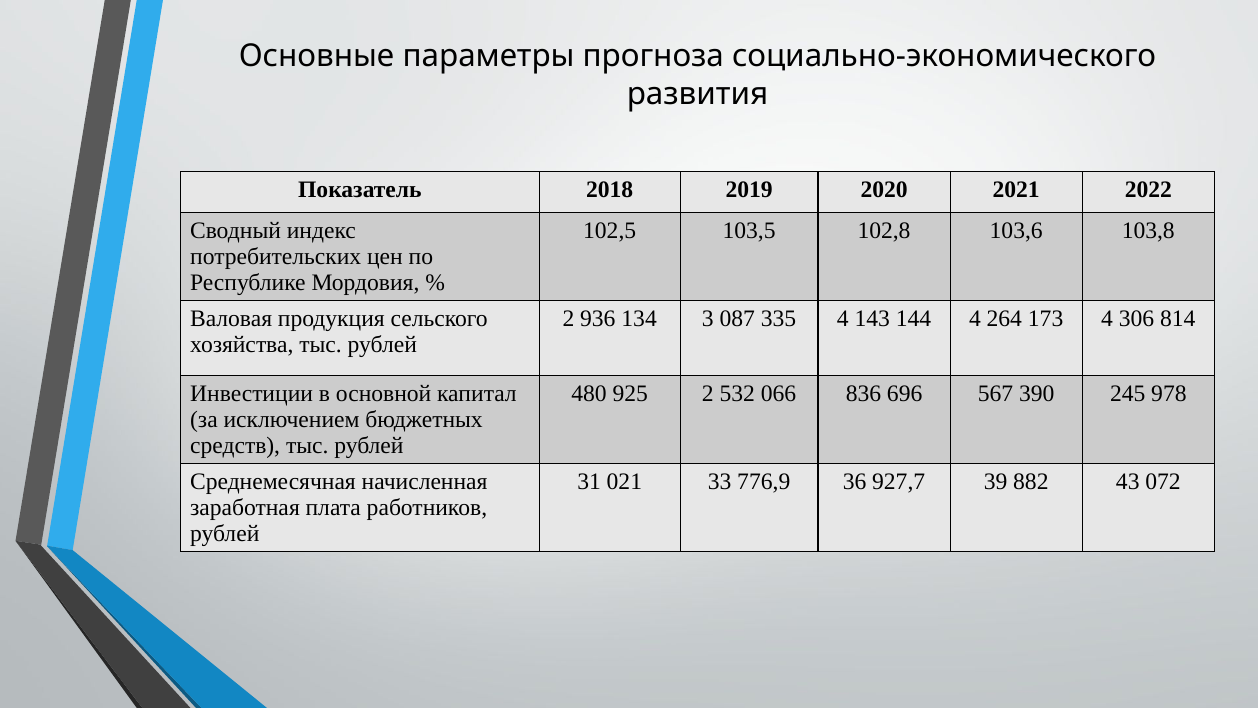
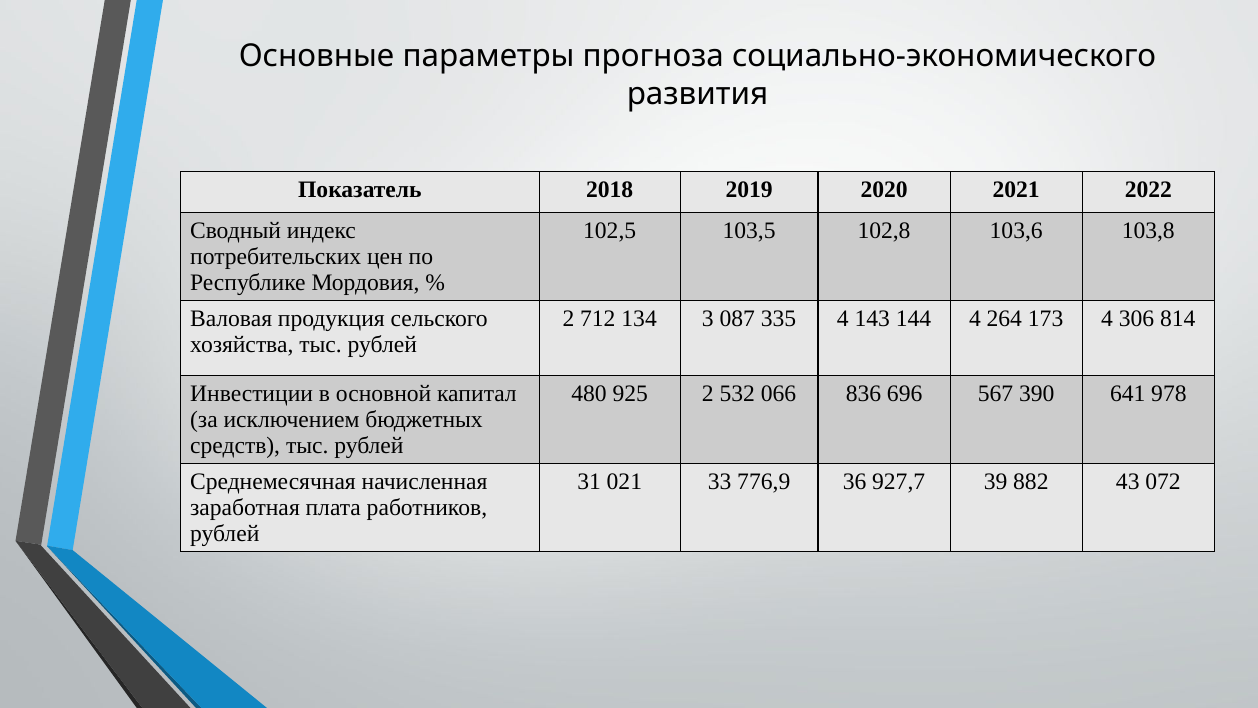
936: 936 -> 712 (598, 318)
245: 245 -> 641 (1128, 393)
